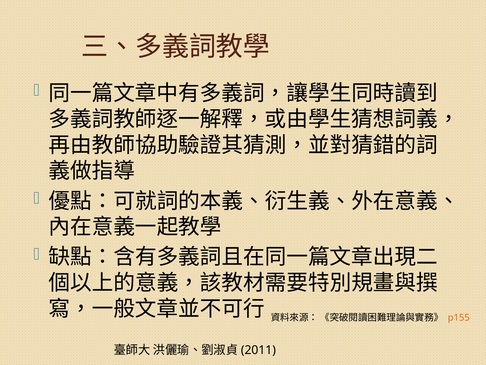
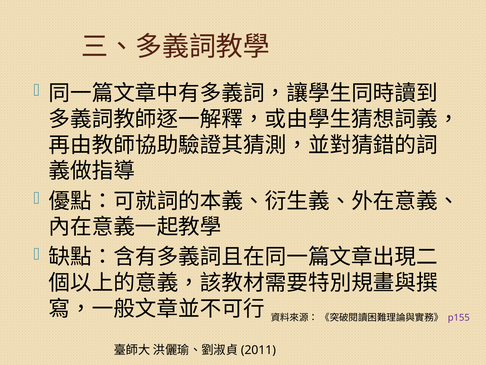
p155 colour: orange -> purple (459, 317)
